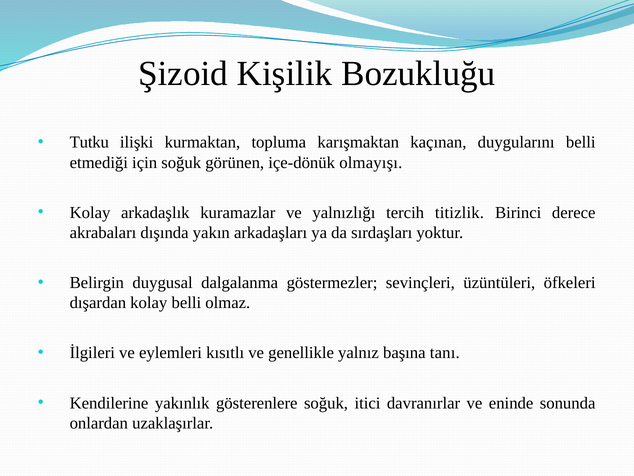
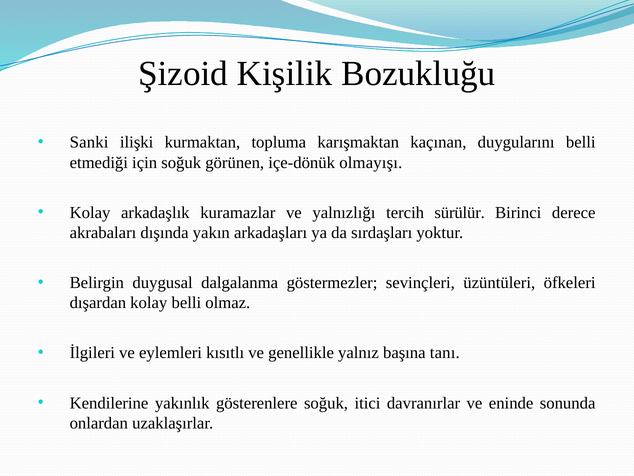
Tutku: Tutku -> Sanki (89, 142)
titizlik: titizlik -> sürülür (460, 212)
